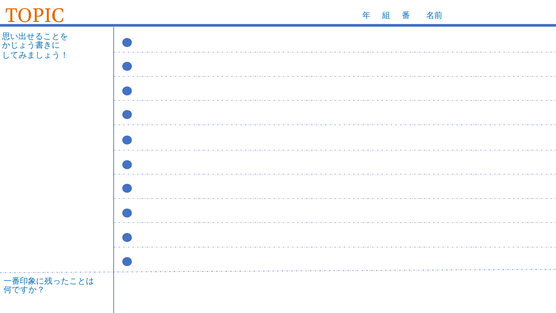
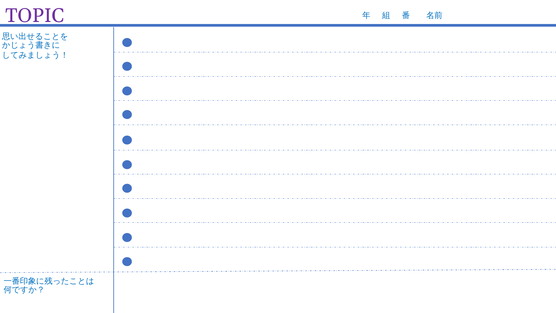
TOPIC colour: orange -> purple (35, 16)
